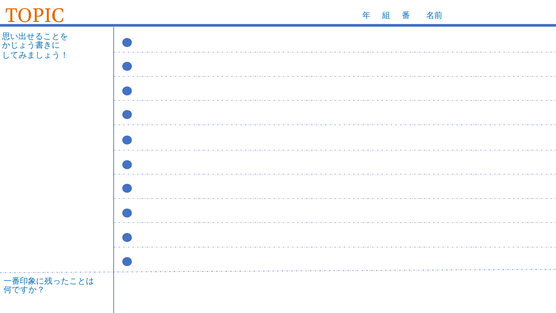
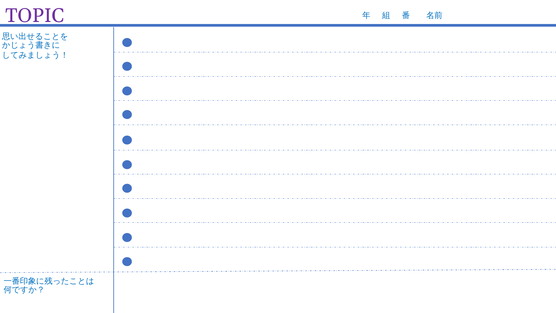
TOPIC colour: orange -> purple (35, 16)
